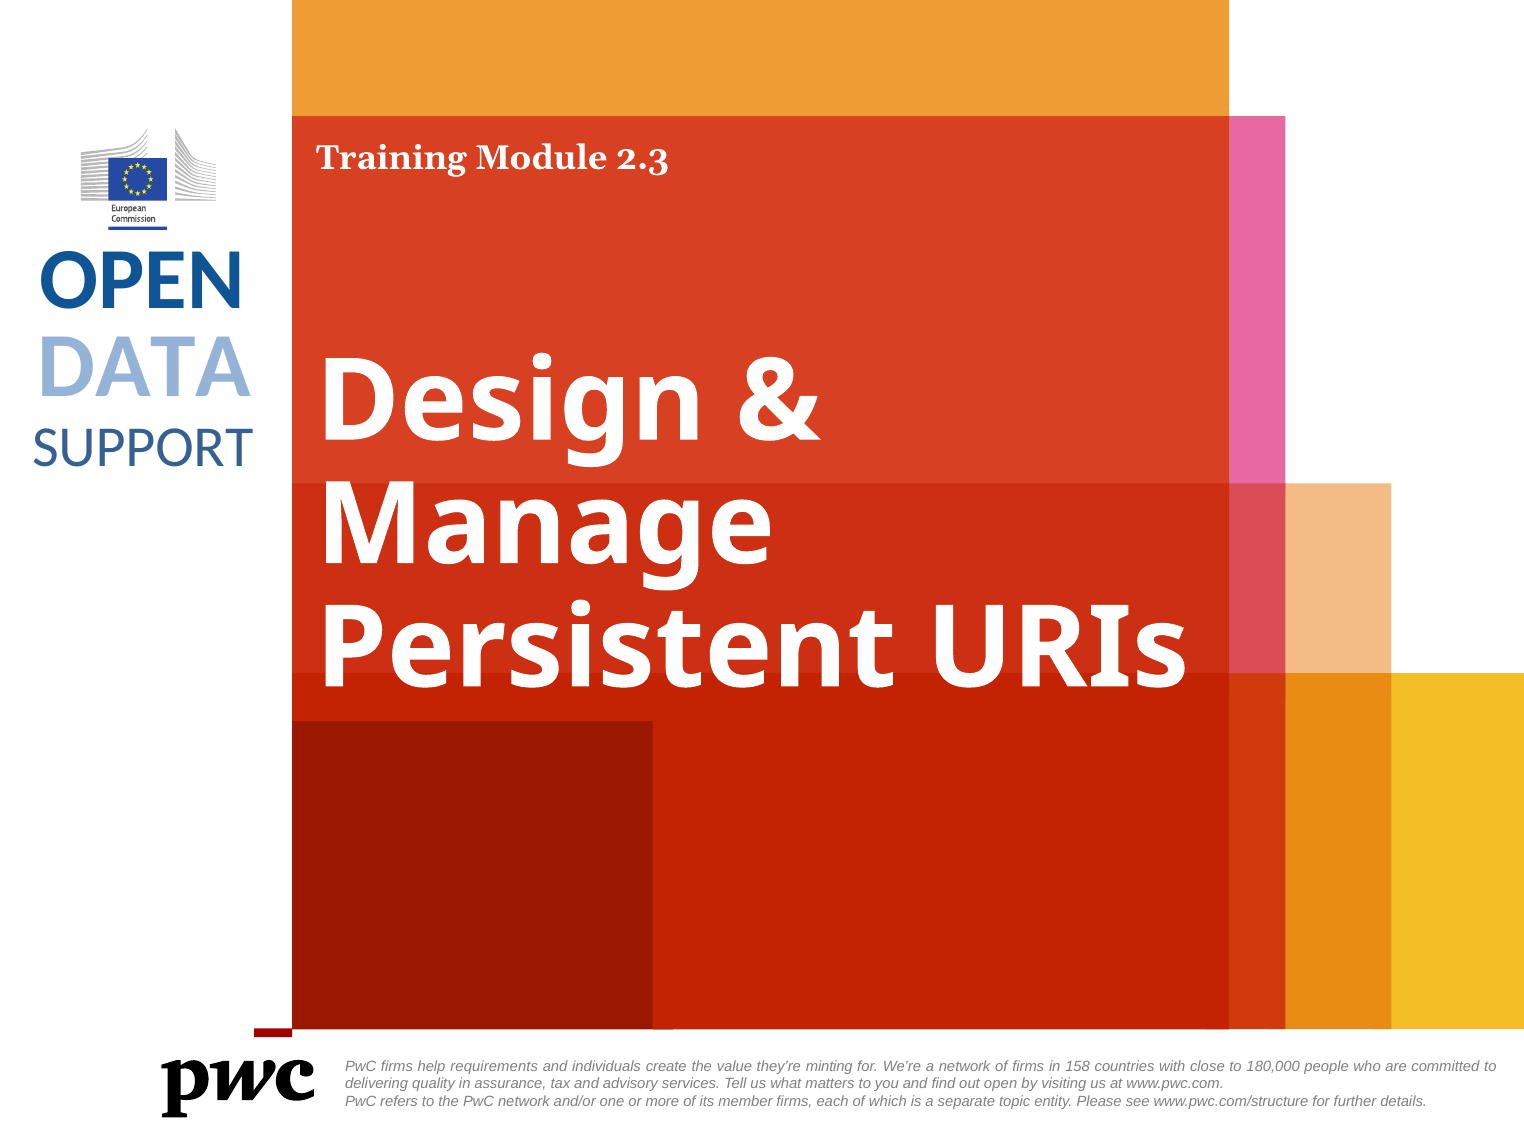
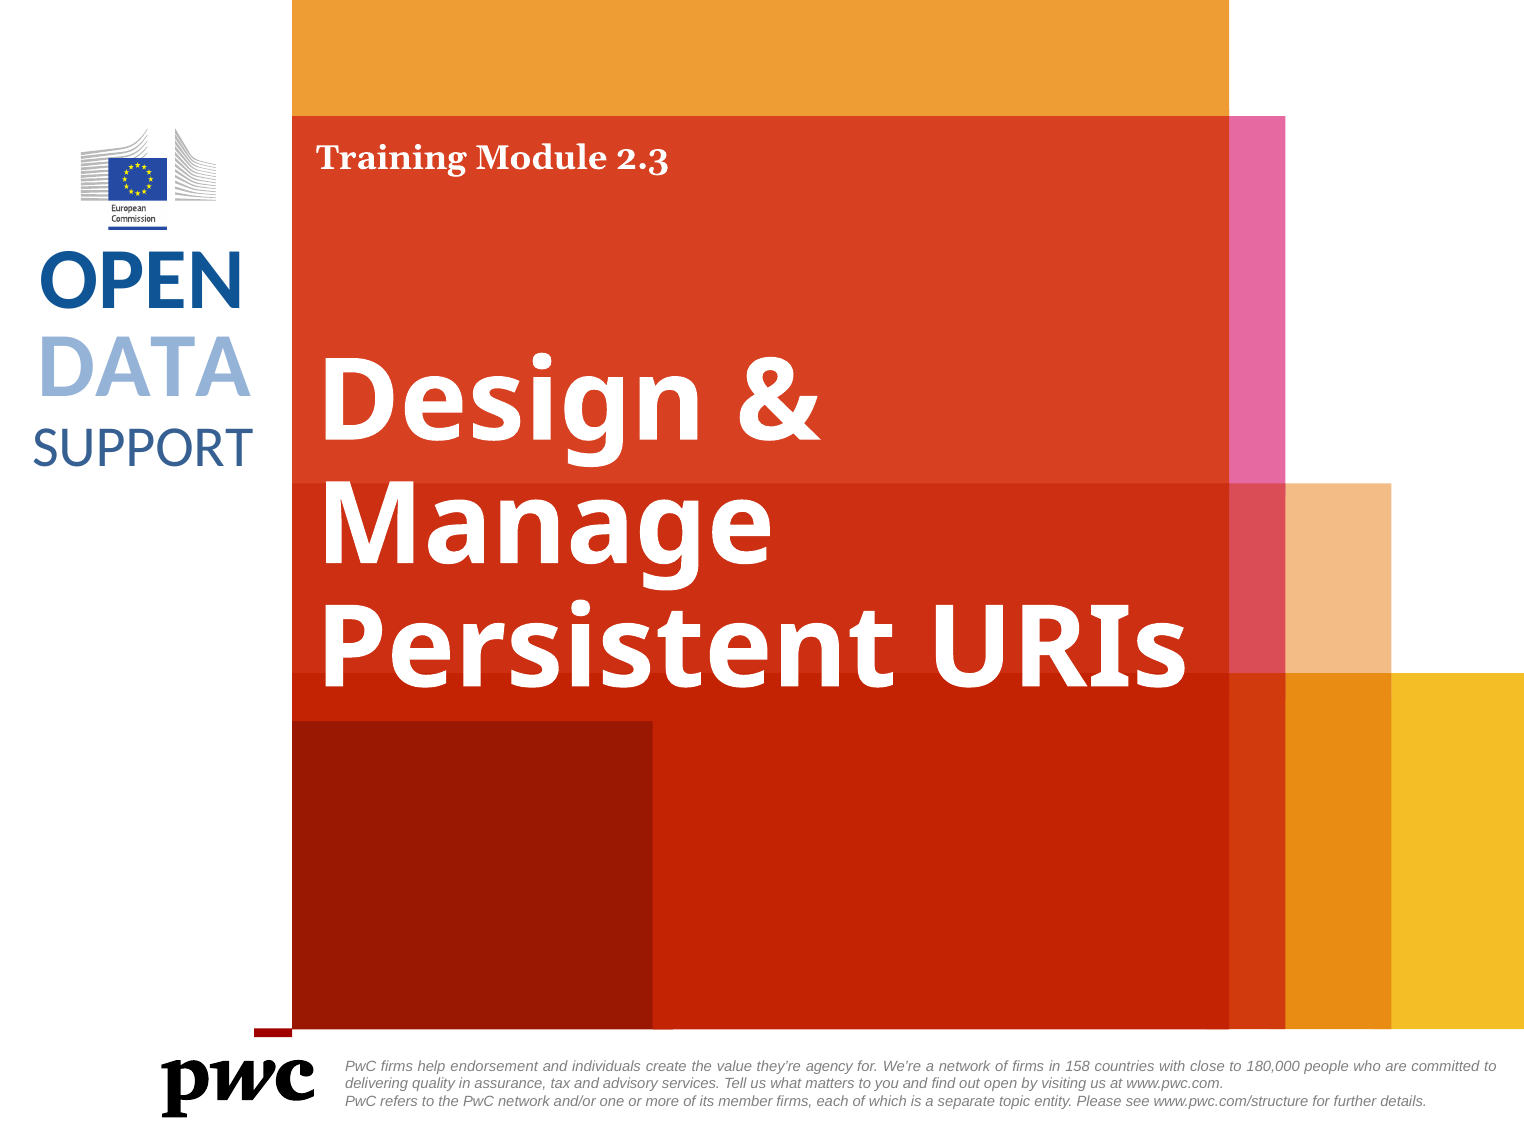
requirements: requirements -> endorsement (494, 1066)
minting: minting -> agency (829, 1066)
